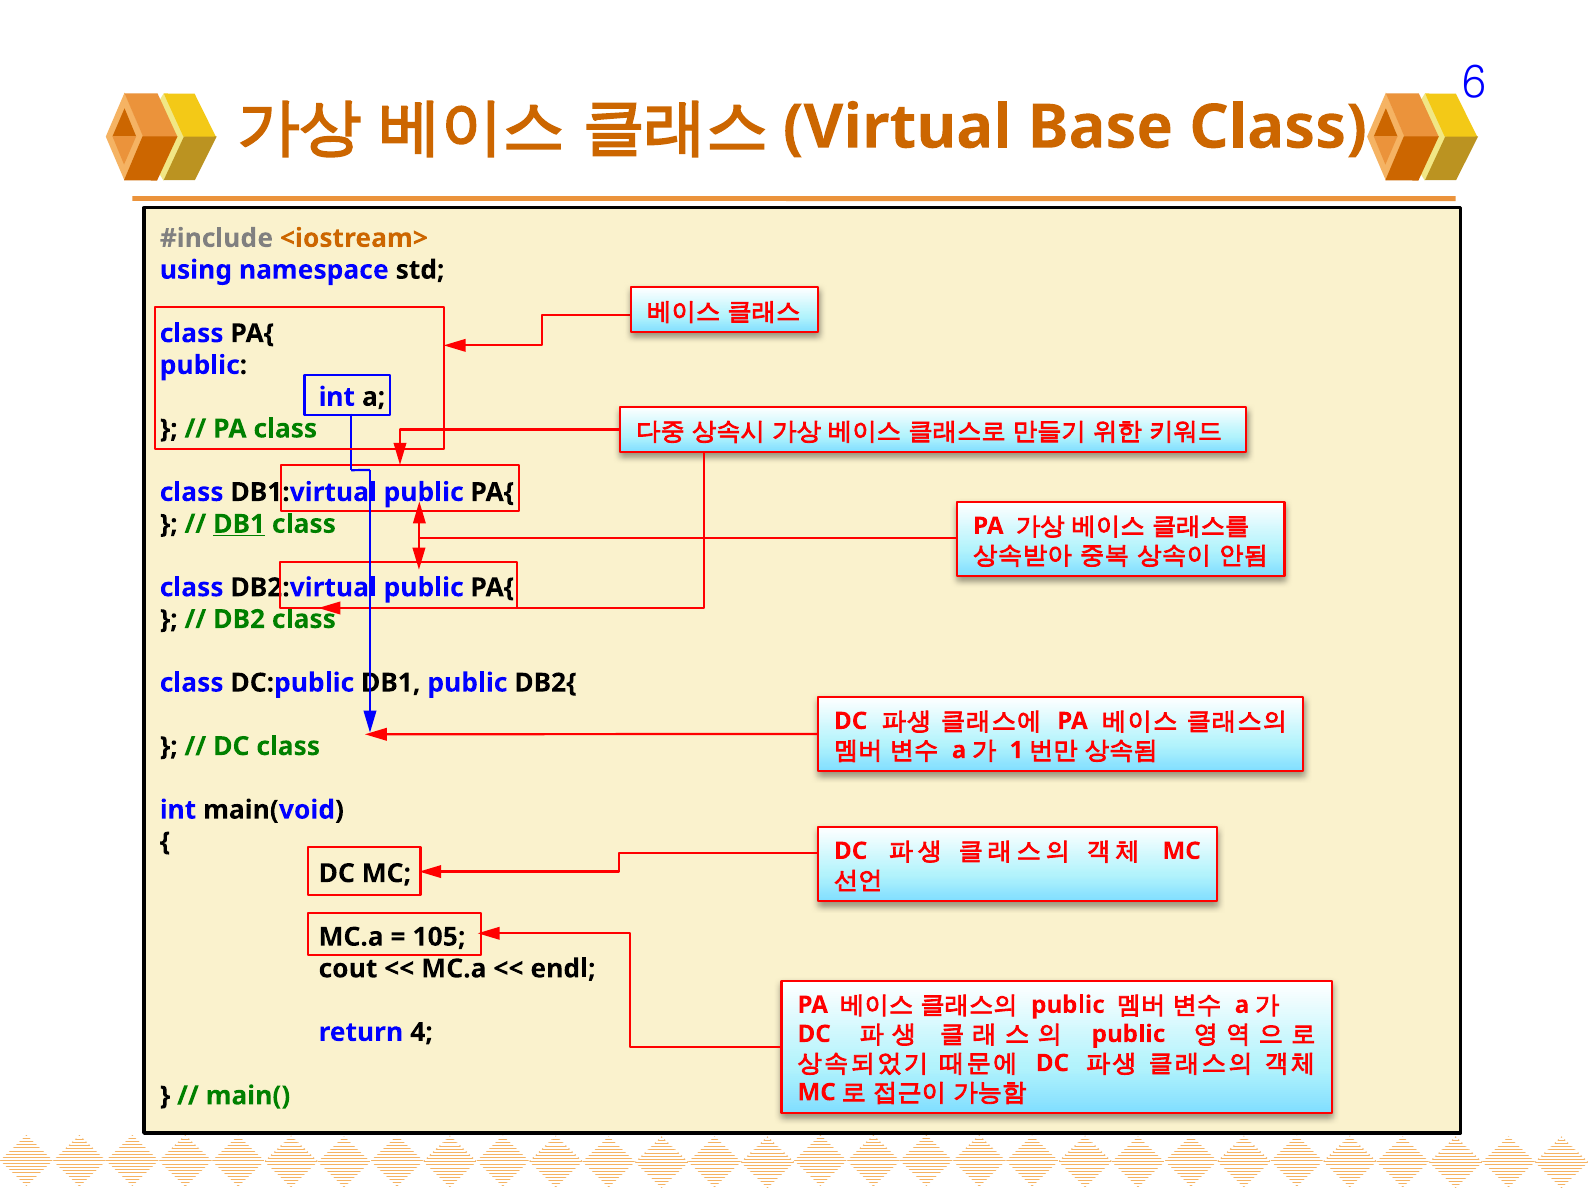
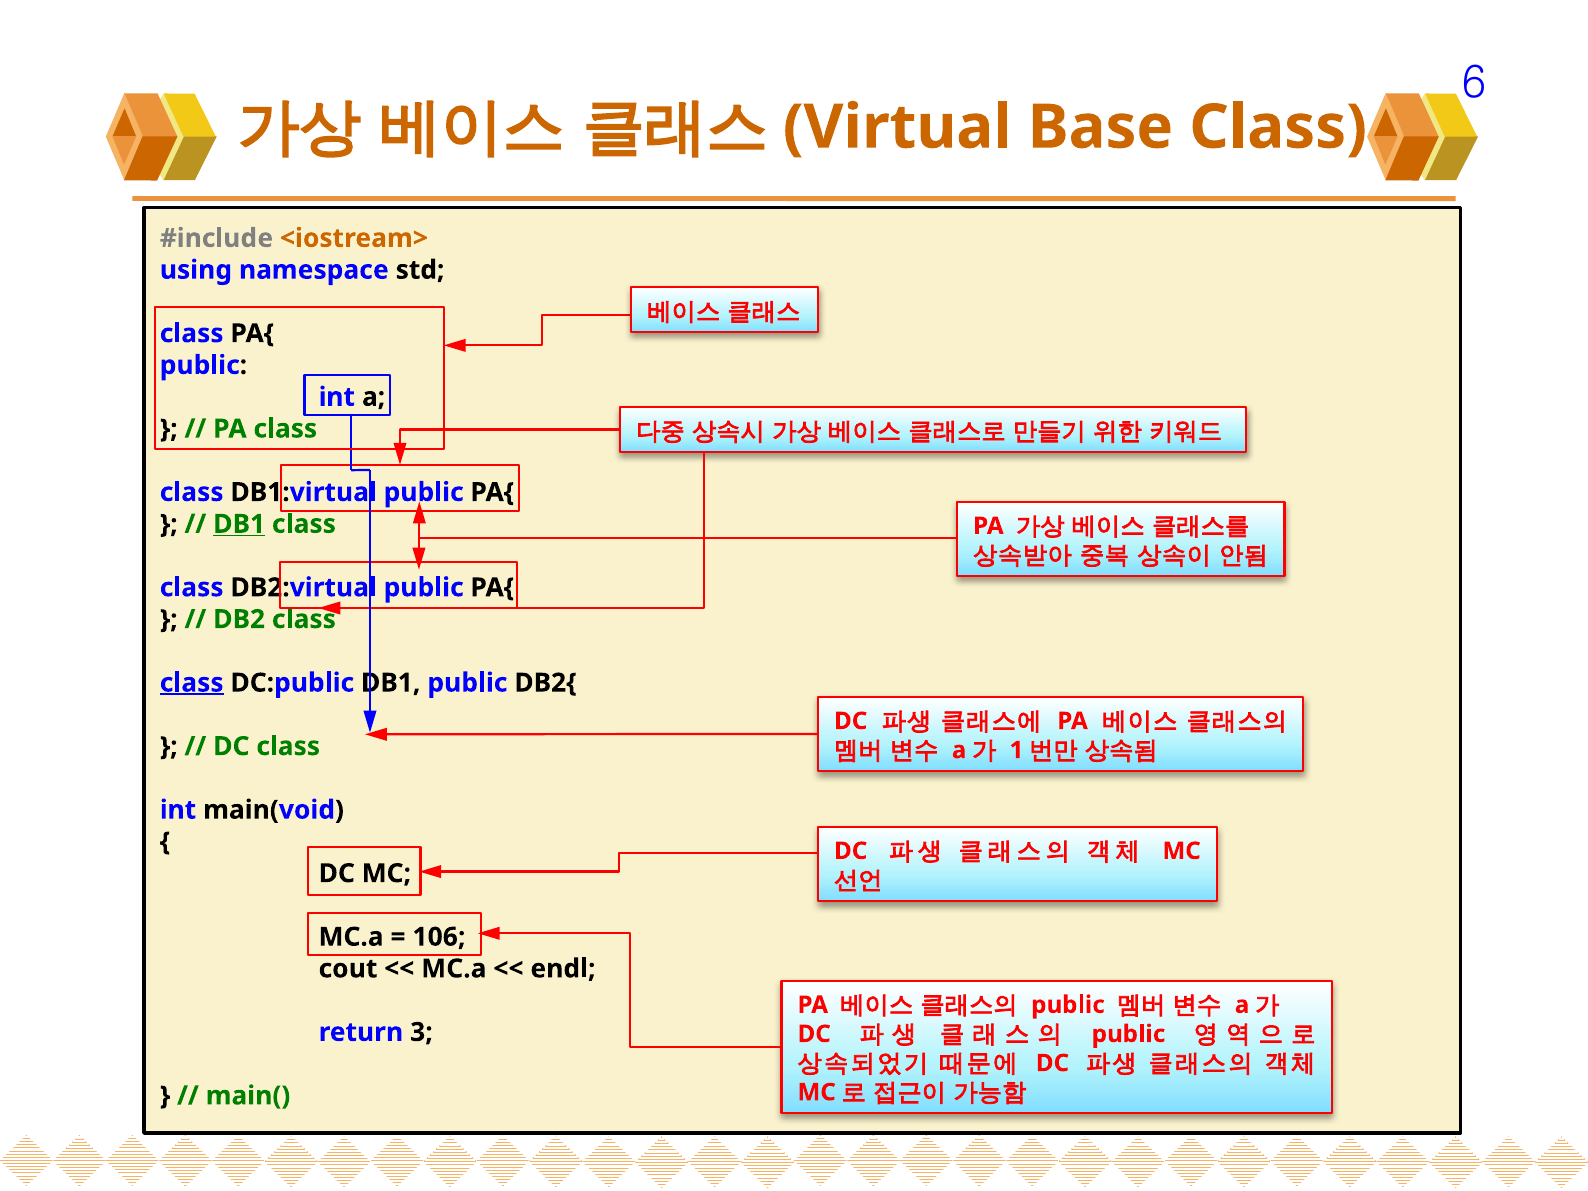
class underline: none -> present (192, 683)
105: 105 -> 106 (439, 937)
4: 4 -> 3 (422, 1032)
